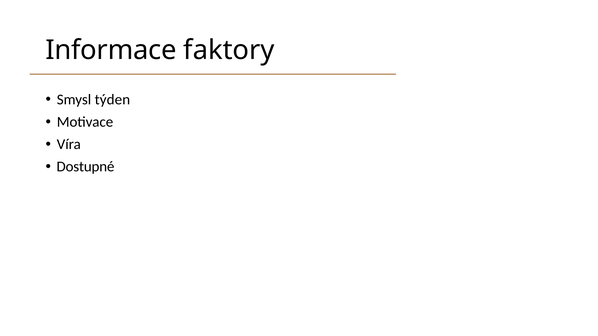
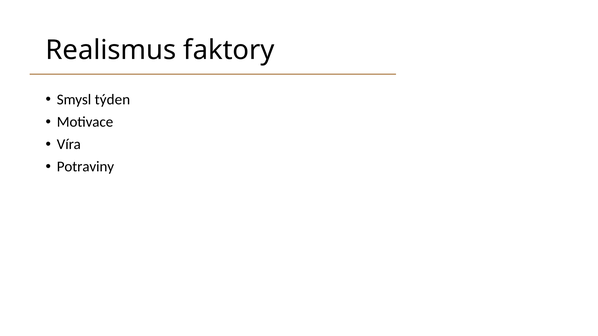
Informace: Informace -> Realismus (111, 50)
Dostupné: Dostupné -> Potraviny (85, 167)
